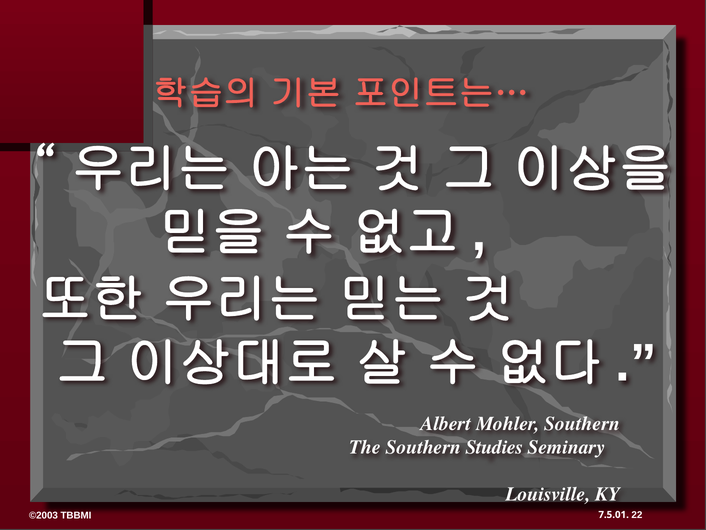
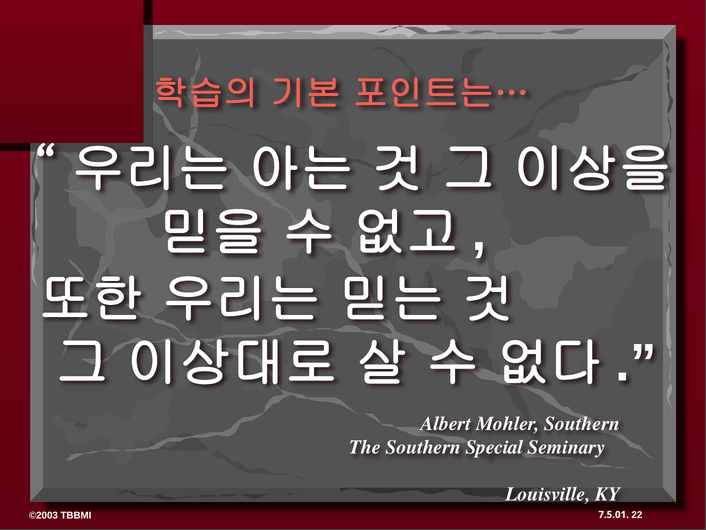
Studies: Studies -> Special (495, 447)
